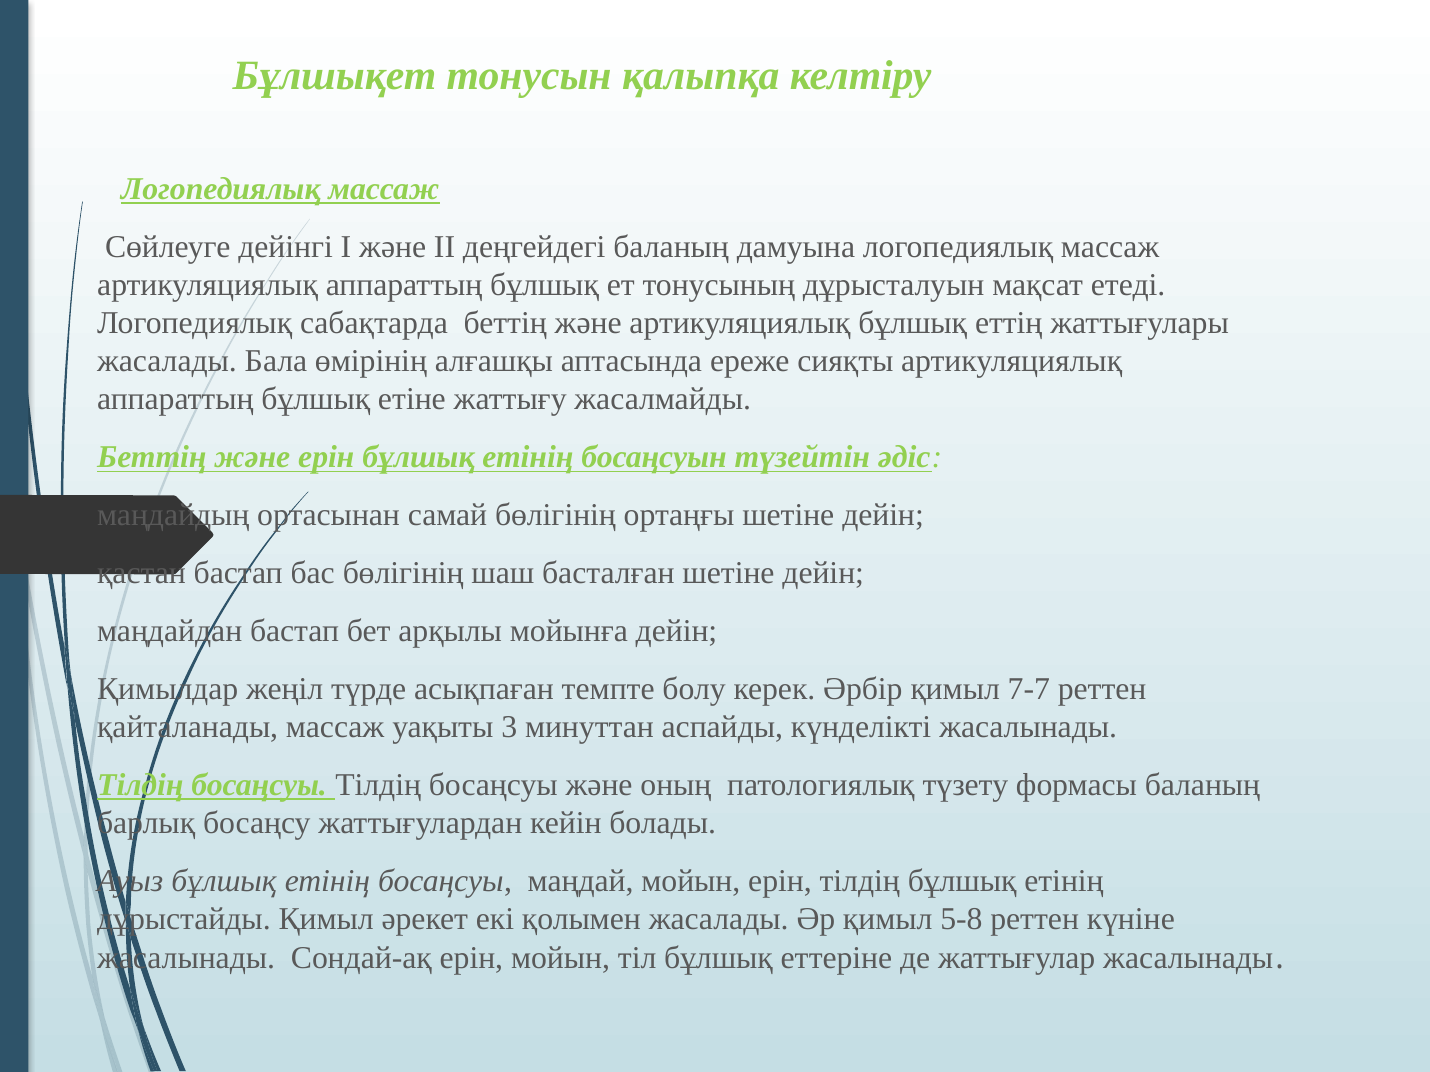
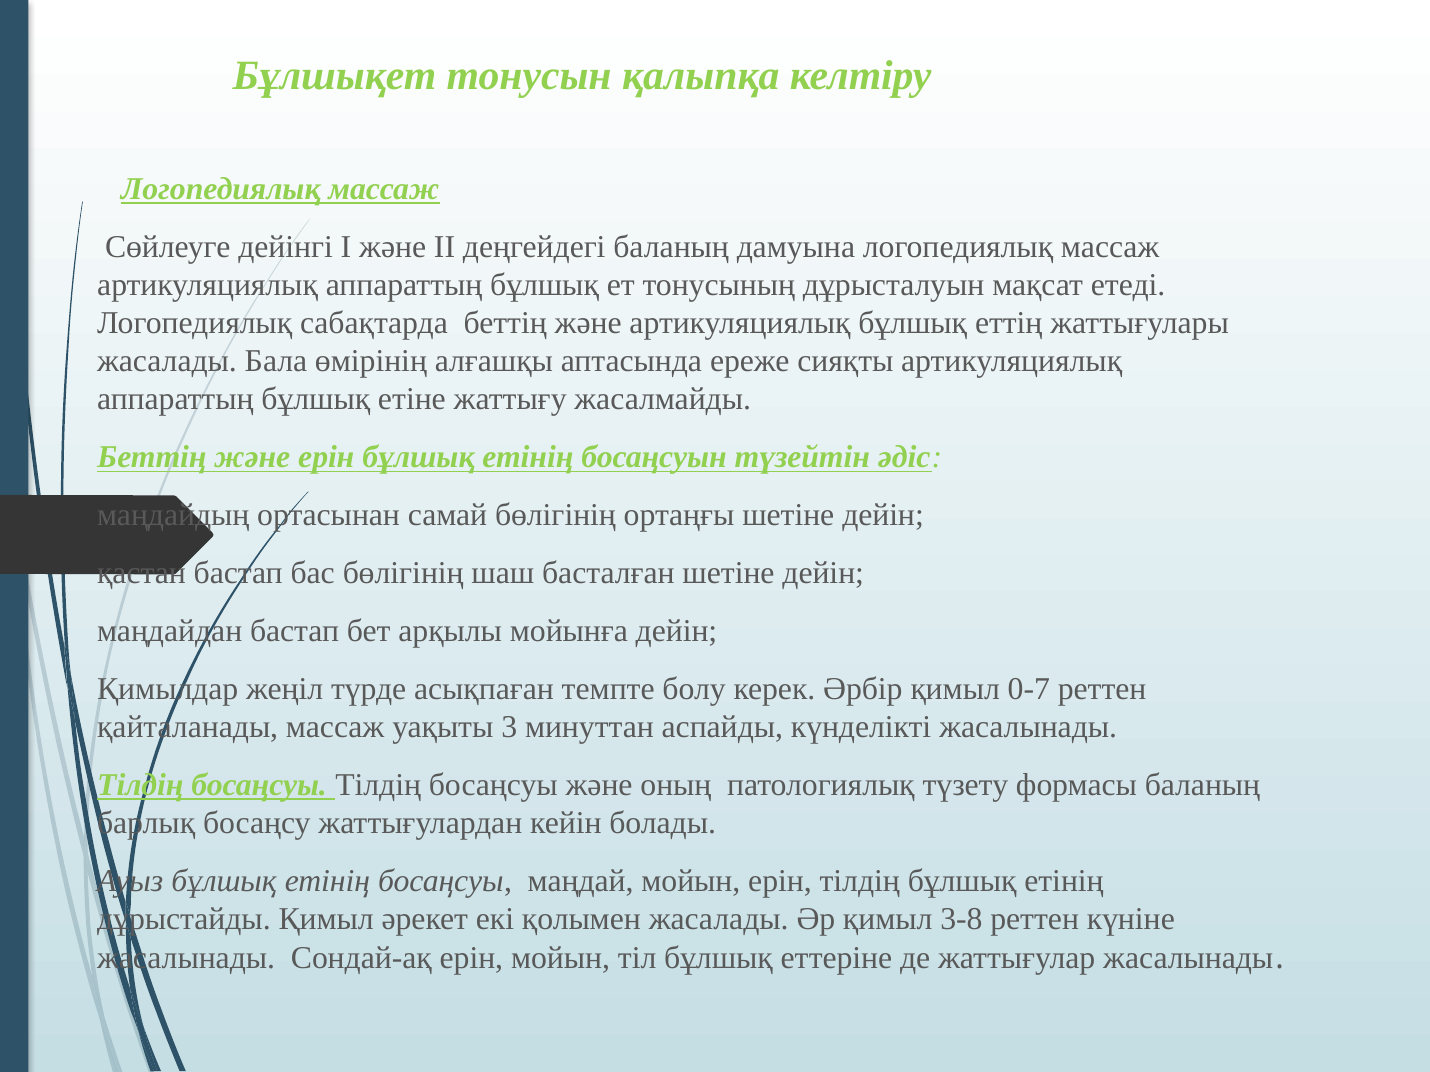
7-7: 7-7 -> 0-7 (1029, 690)
5-8: 5-8 -> 3-8 (961, 920)
